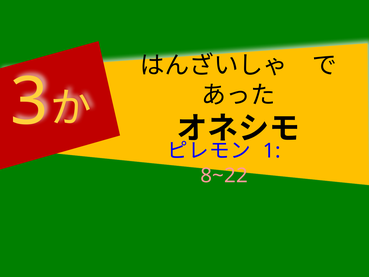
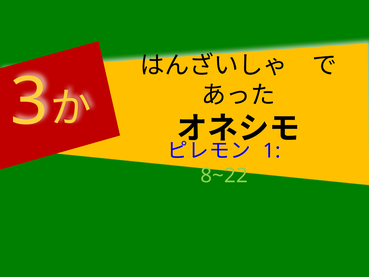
8~22 colour: pink -> light green (224, 175)
